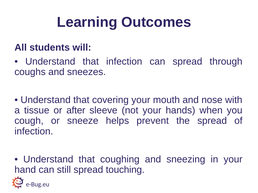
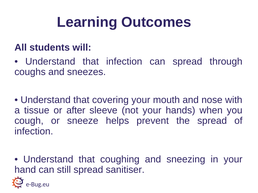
touching: touching -> sanitiser (125, 170)
